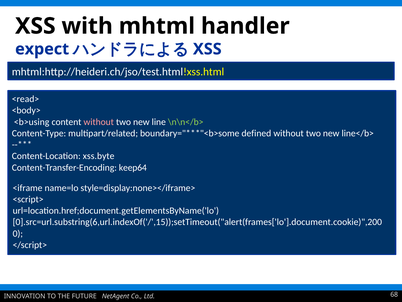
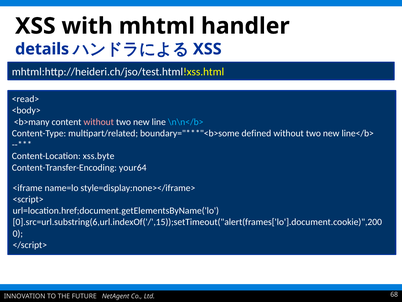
expect: expect -> details (42, 49)
<b>using: <b>using -> <b>many (32, 122)
\n\n</b> colour: light green -> light blue (186, 122)
keep64: keep64 -> your64 (133, 167)
